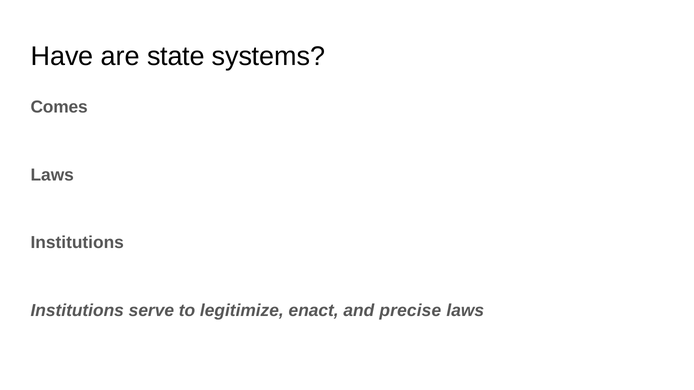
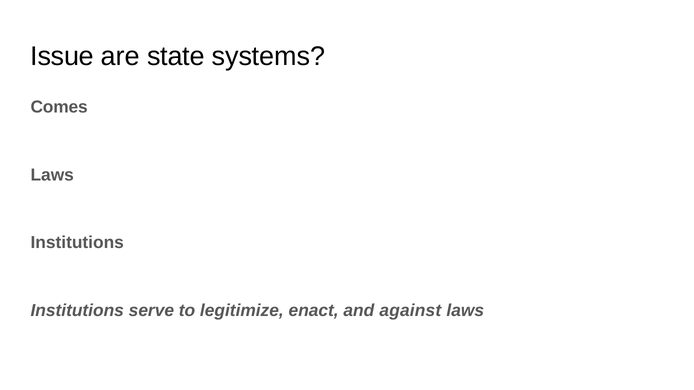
Have: Have -> Issue (62, 56)
precise: precise -> against (410, 311)
